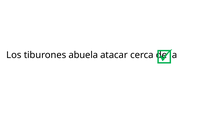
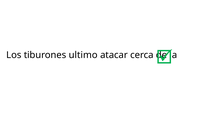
abuela: abuela -> ultimo (83, 55)
